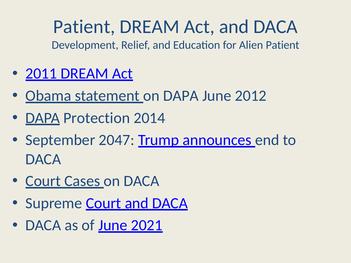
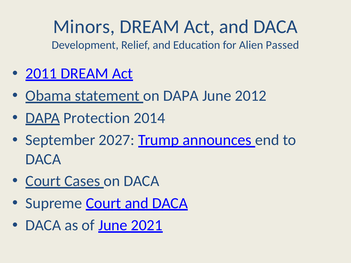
Patient: Patient -> Minors (84, 27)
Alien Patient: Patient -> Passed (282, 45)
2047: 2047 -> 2027 (117, 140)
